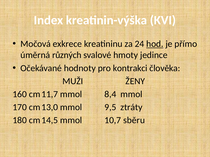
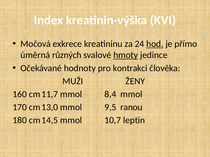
hmoty underline: none -> present (126, 55)
ztráty: ztráty -> ranou (132, 108)
sběru: sběru -> leptin (134, 121)
